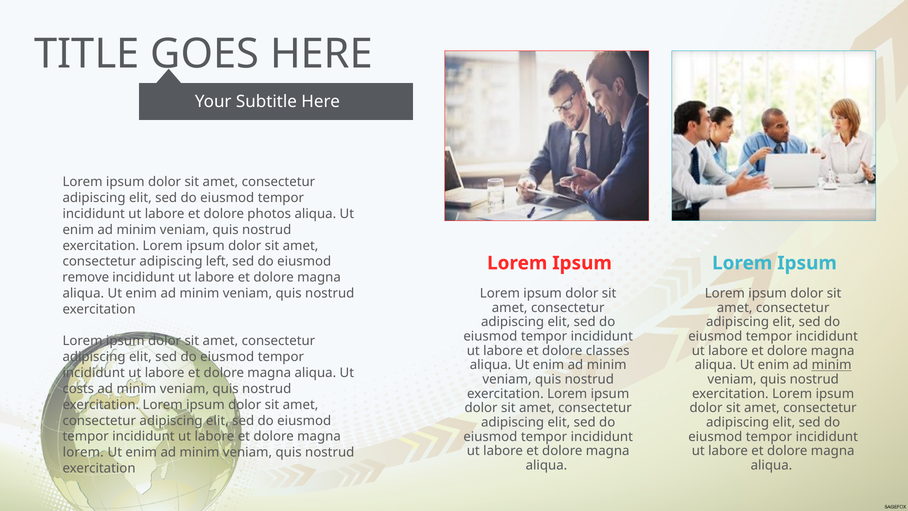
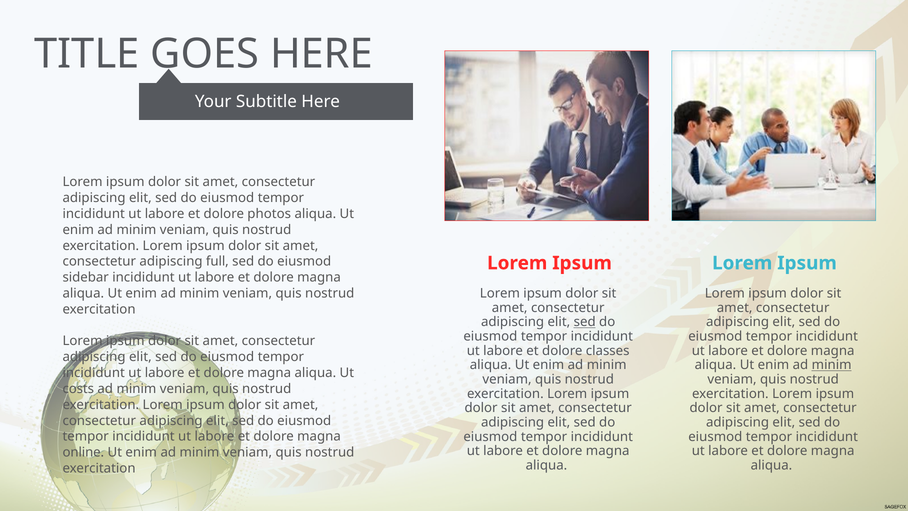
left: left -> full (217, 261)
remove: remove -> sidebar (86, 277)
sed underline: none -> present (585, 322)
lorem: lorem -> online (83, 452)
